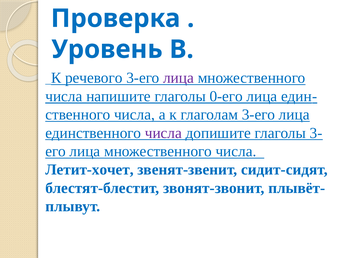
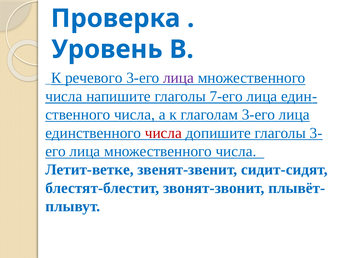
0-его: 0-его -> 7-его (226, 96)
числа colour: purple -> red (163, 133)
Летит-хочет: Летит-хочет -> Летит-ветке (89, 170)
